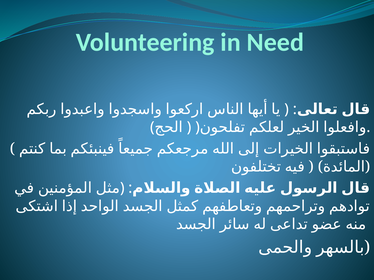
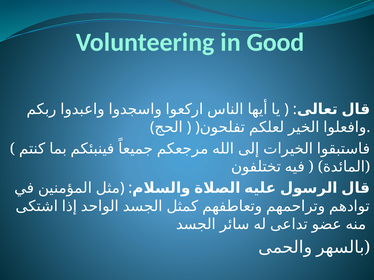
Need: Need -> Good (275, 42)
